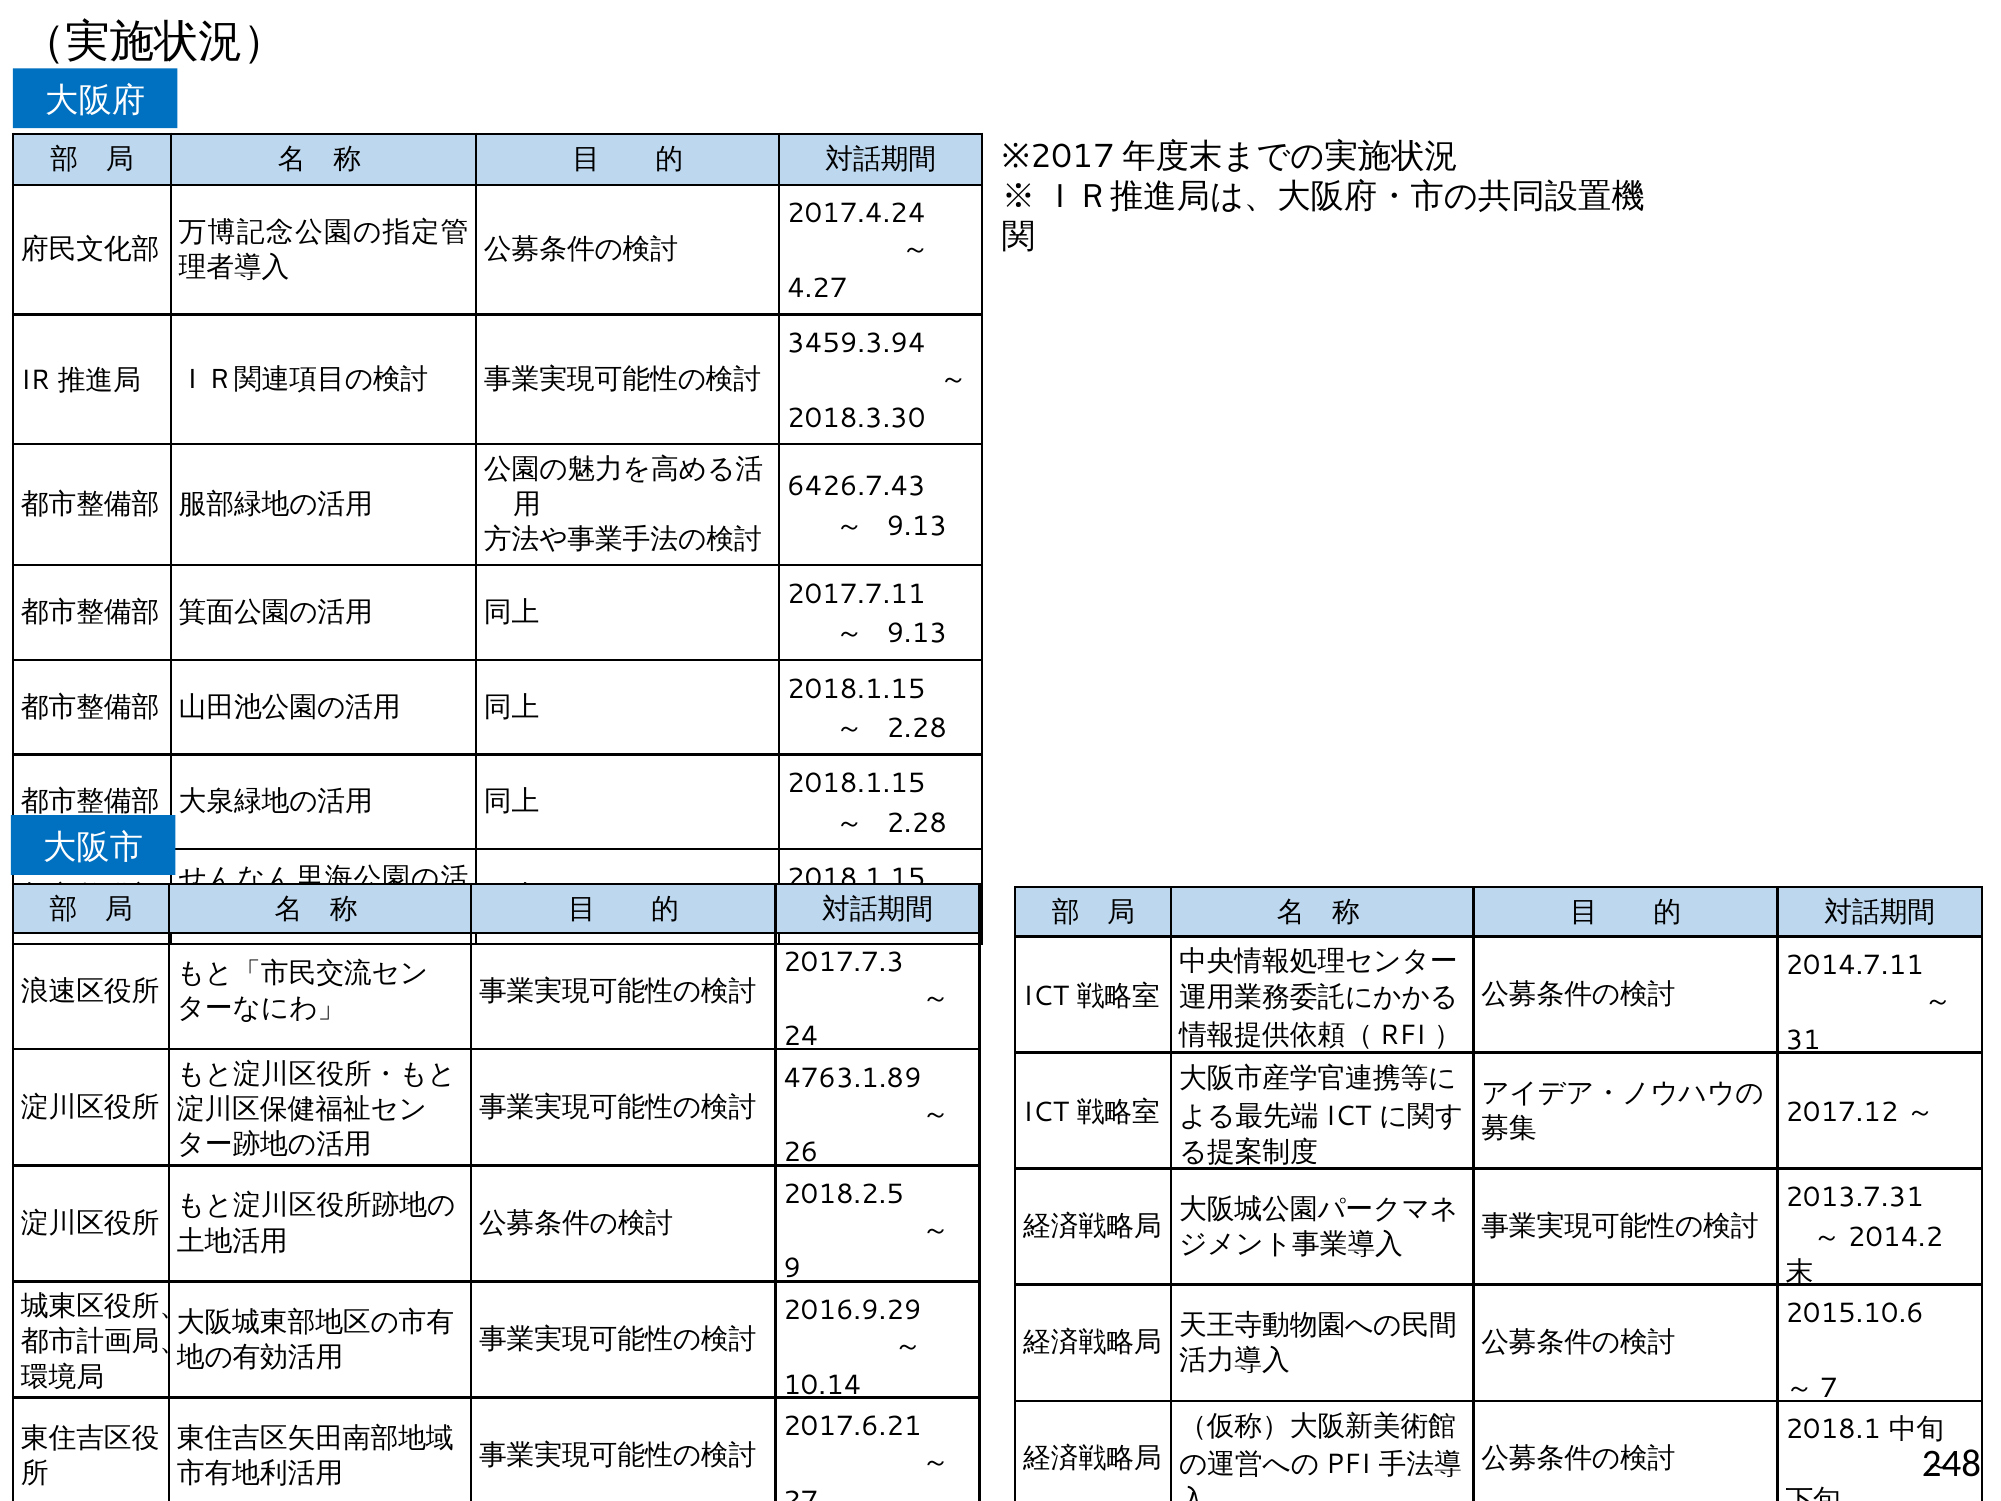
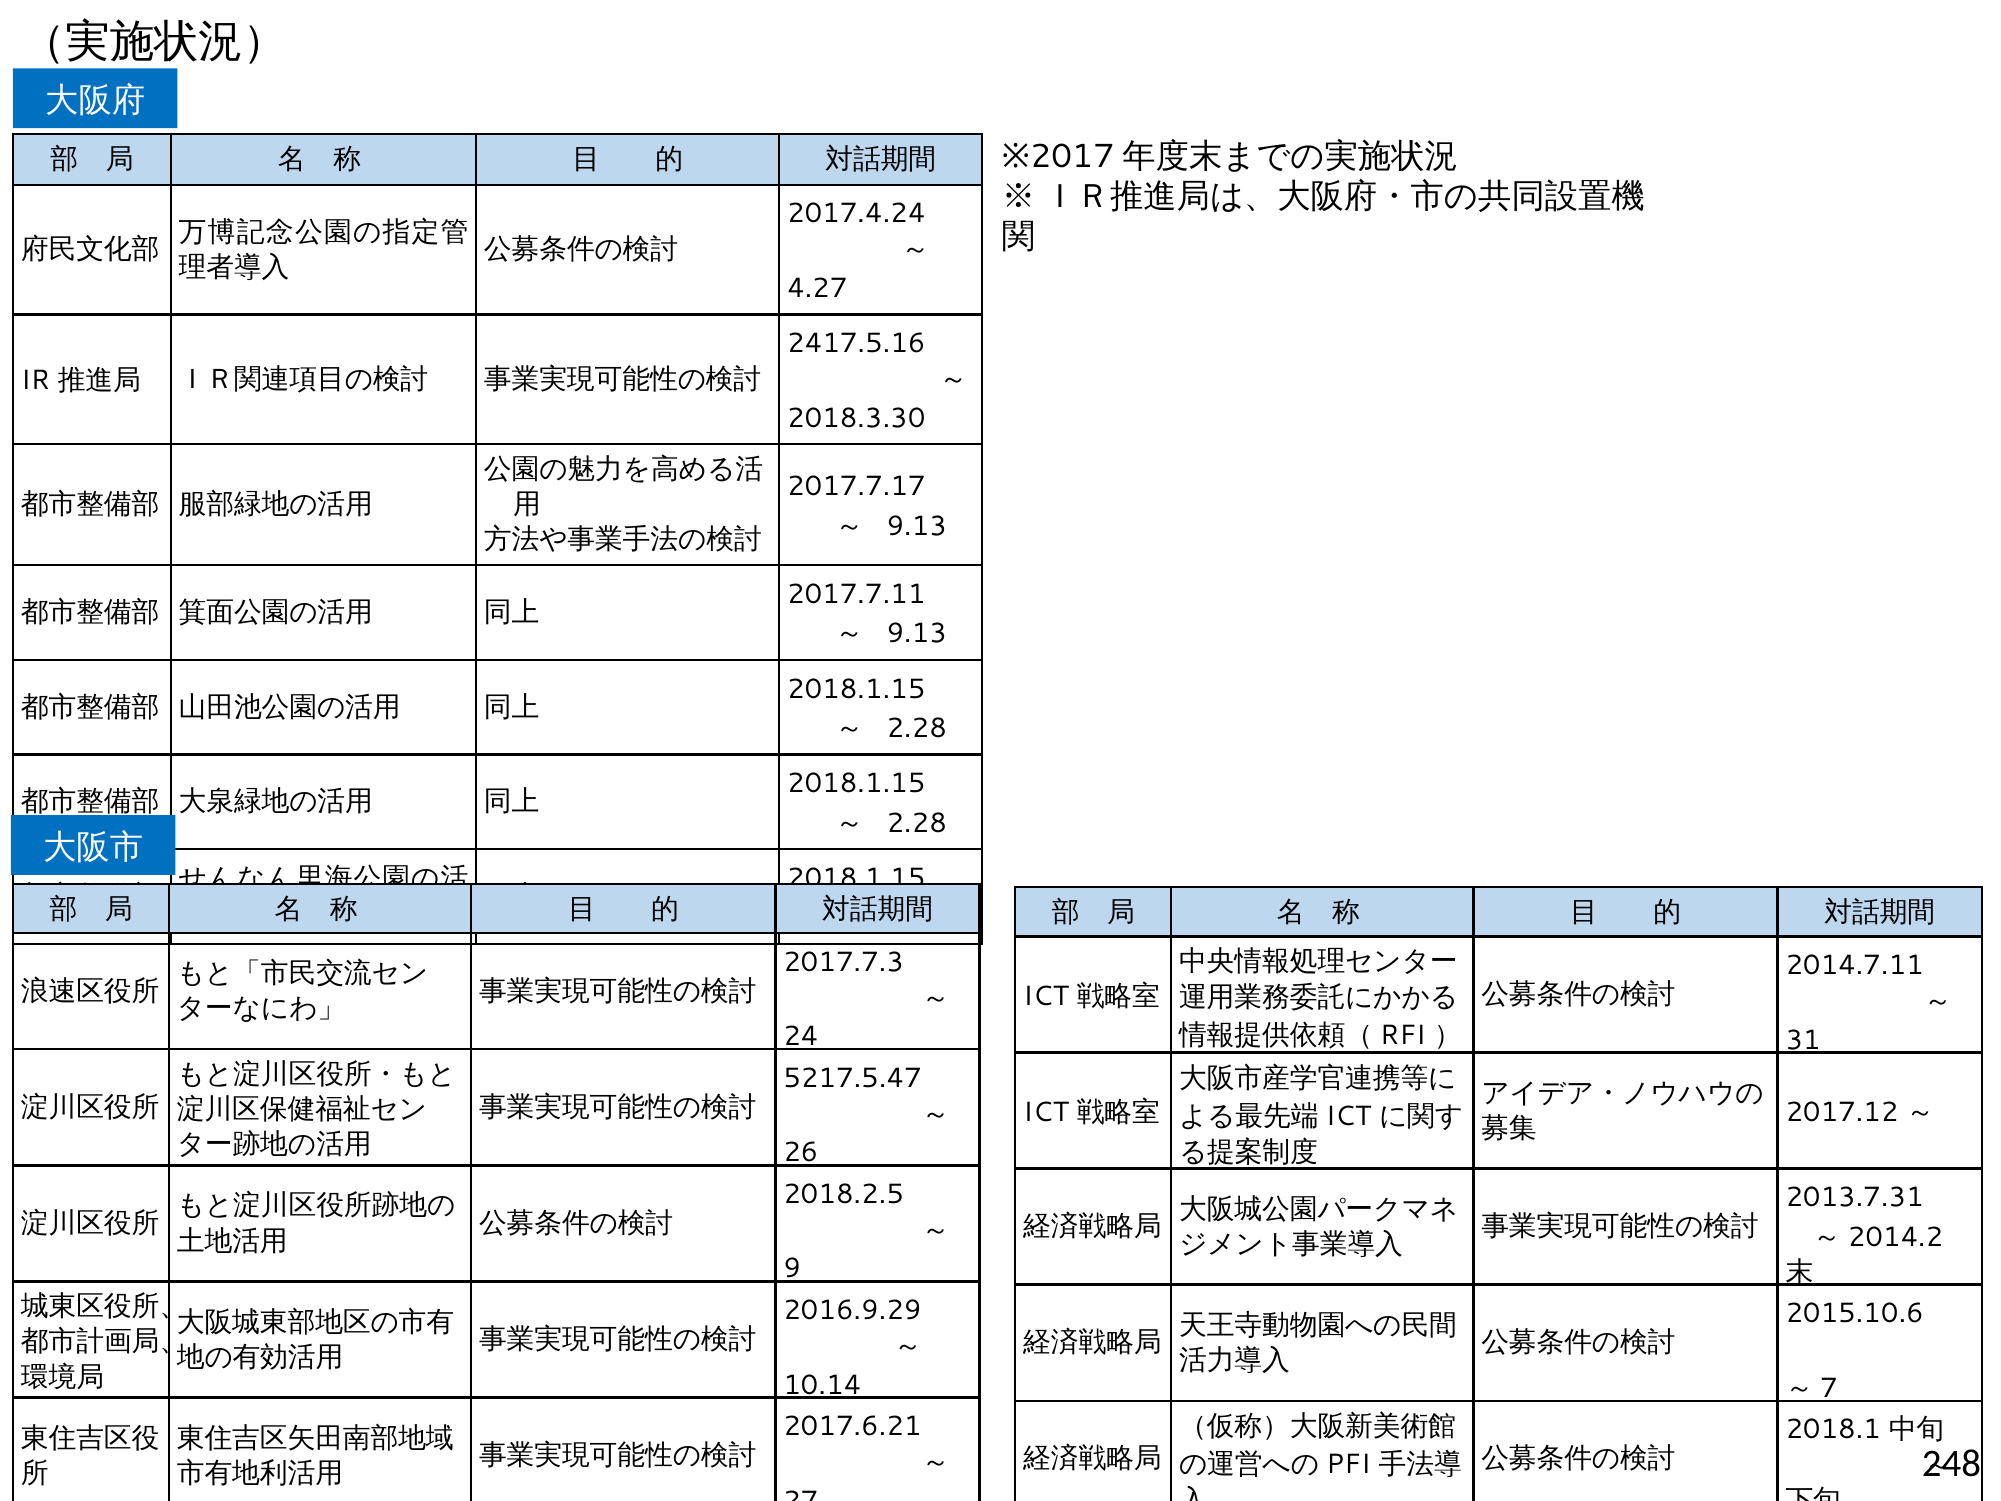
3459.3.94: 3459.3.94 -> 2417.5.16 (856, 343)
6426.7.43: 6426.7.43 -> 2017.7.17 (856, 486)
4763.1.89: 4763.1.89 -> 5217.5.47 (852, 1078)
